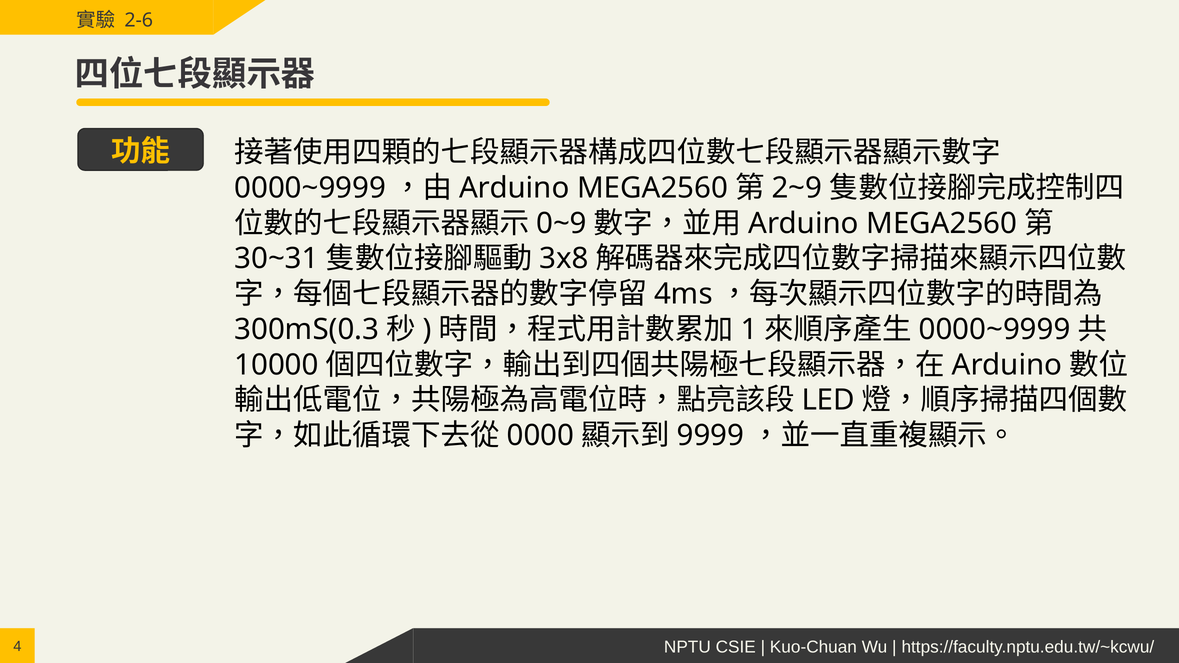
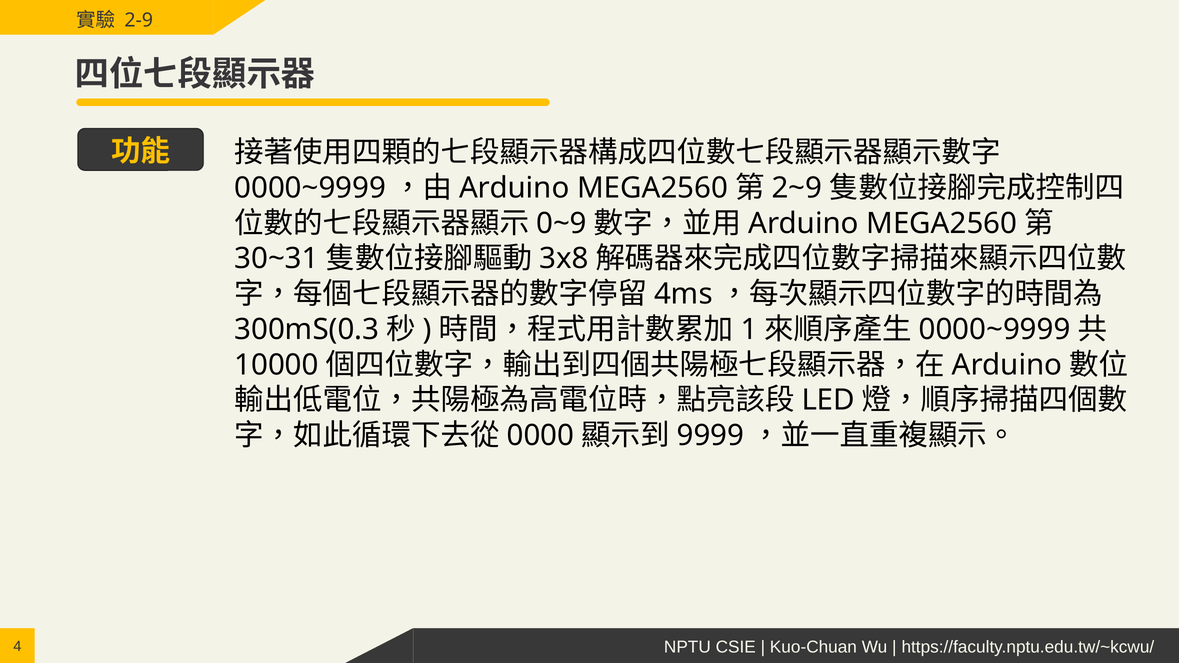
2-6: 2-6 -> 2-9 (139, 20)
